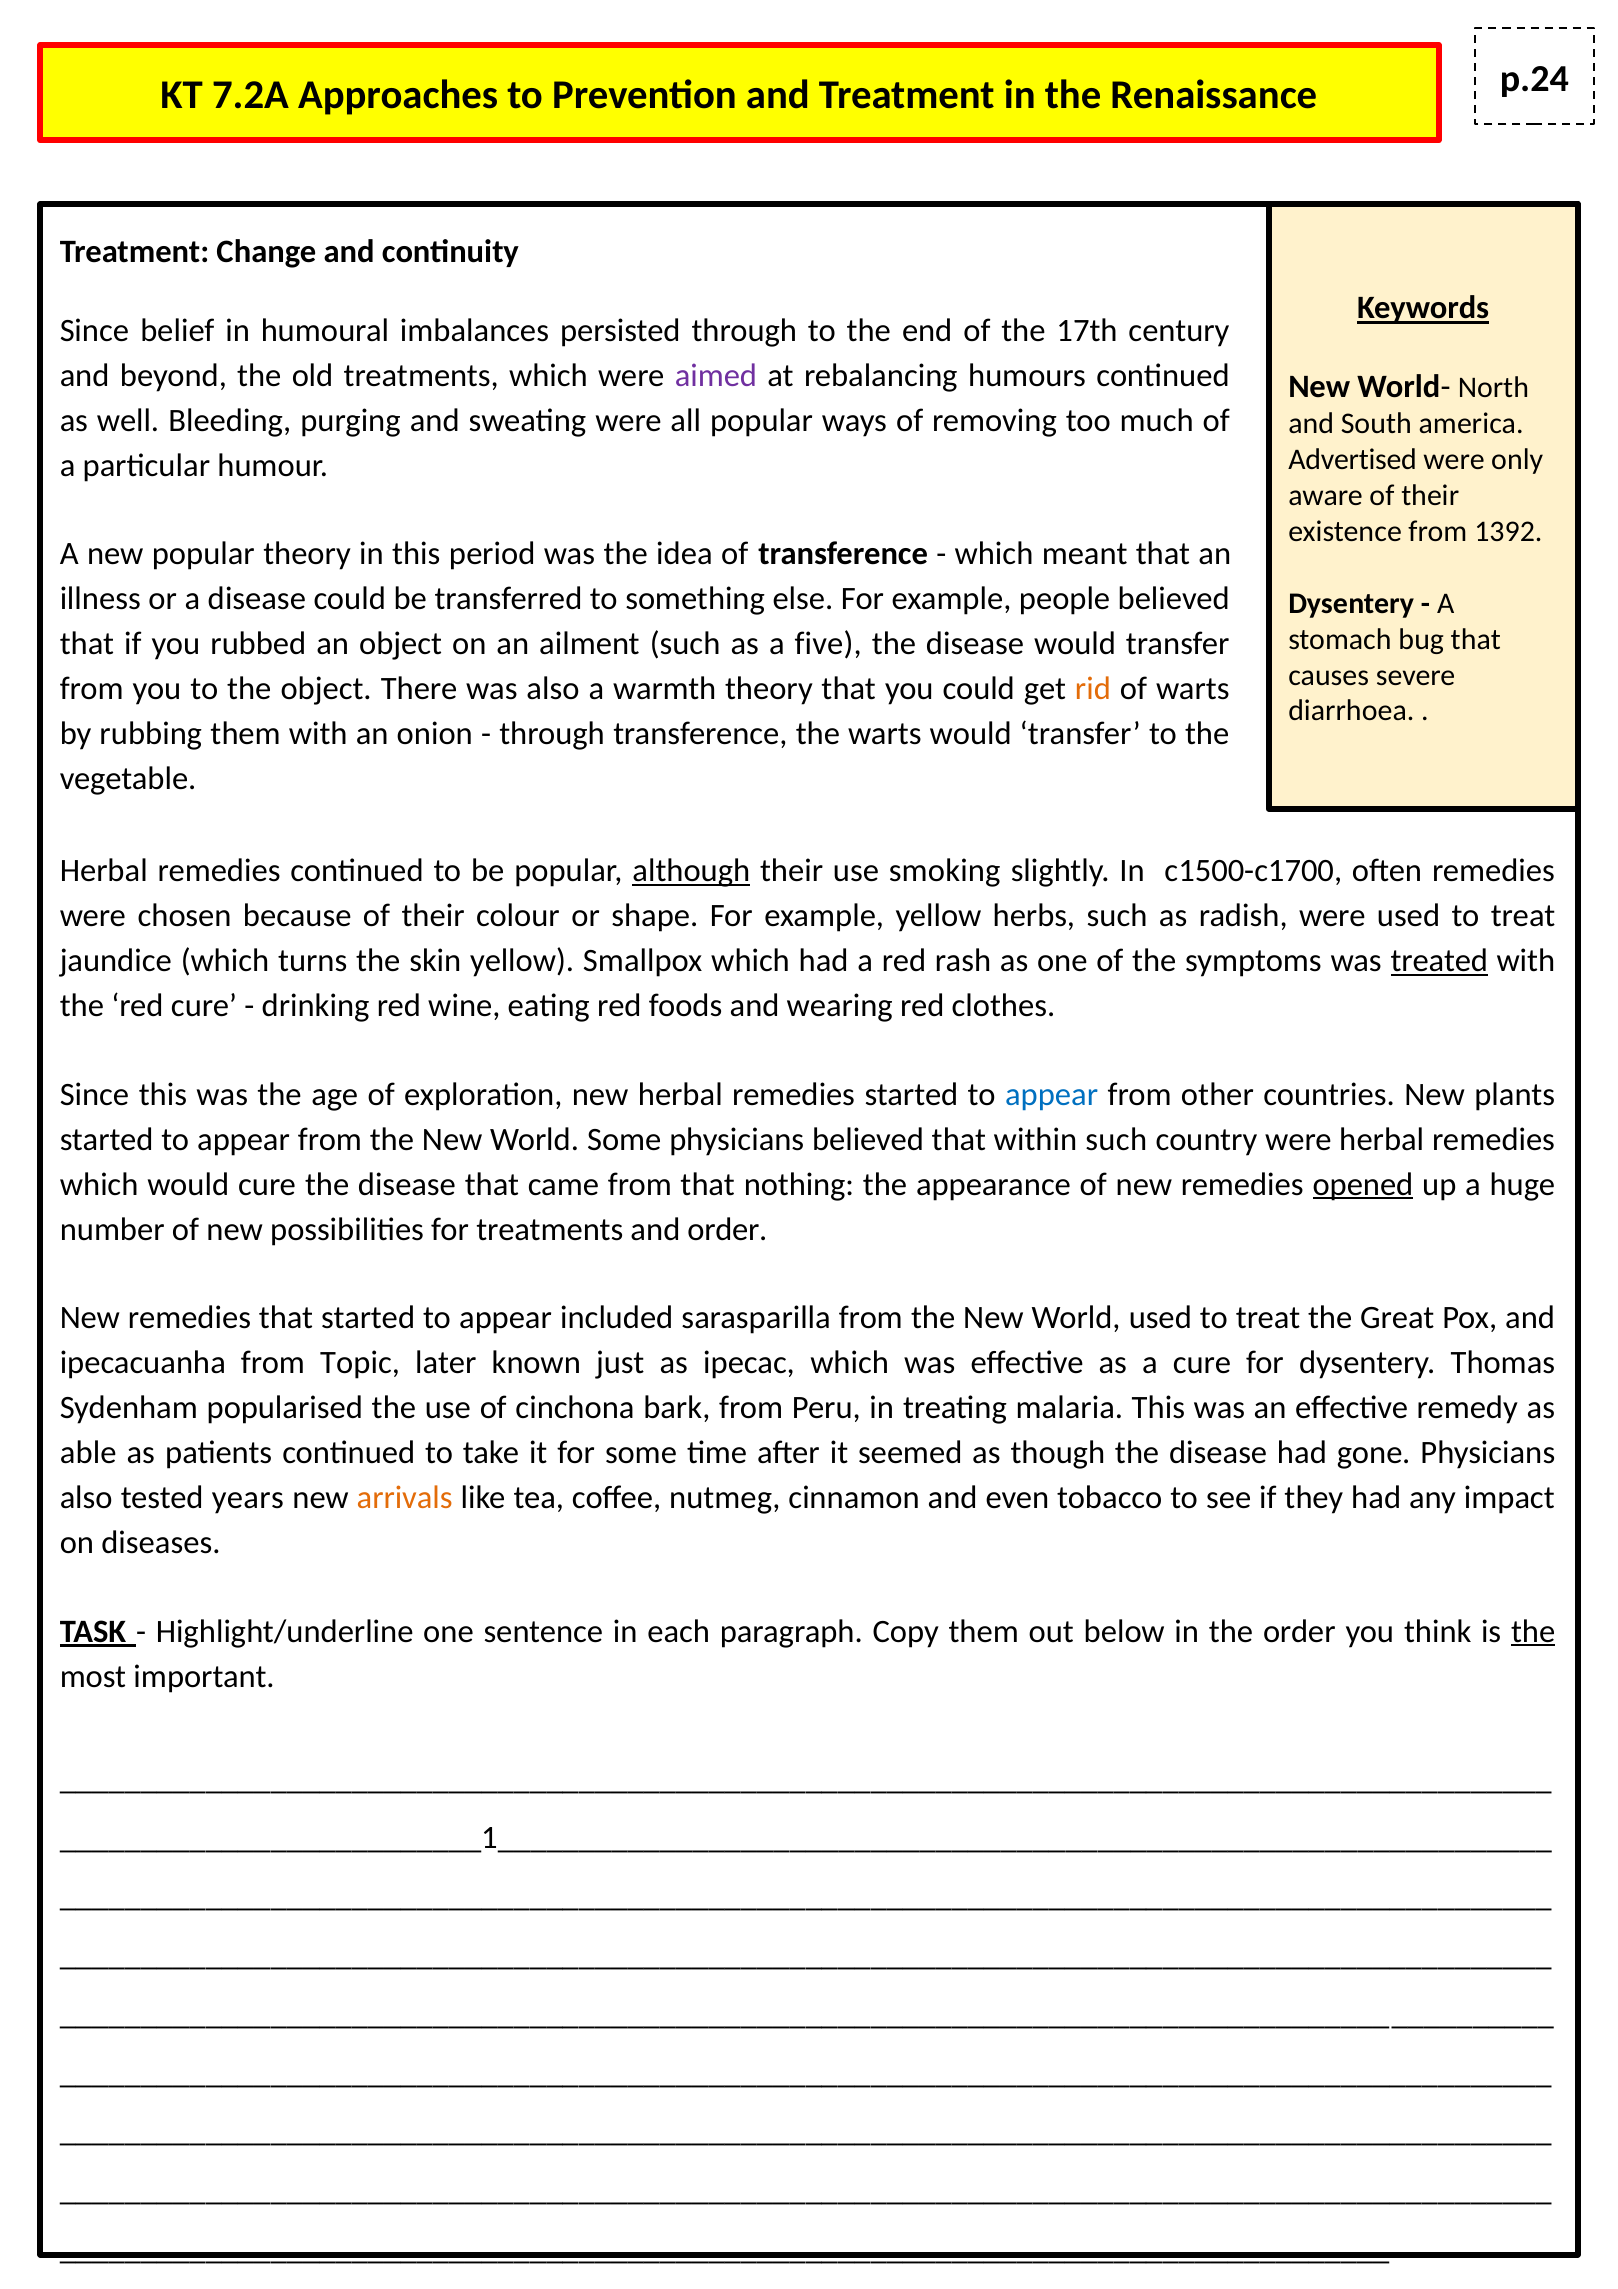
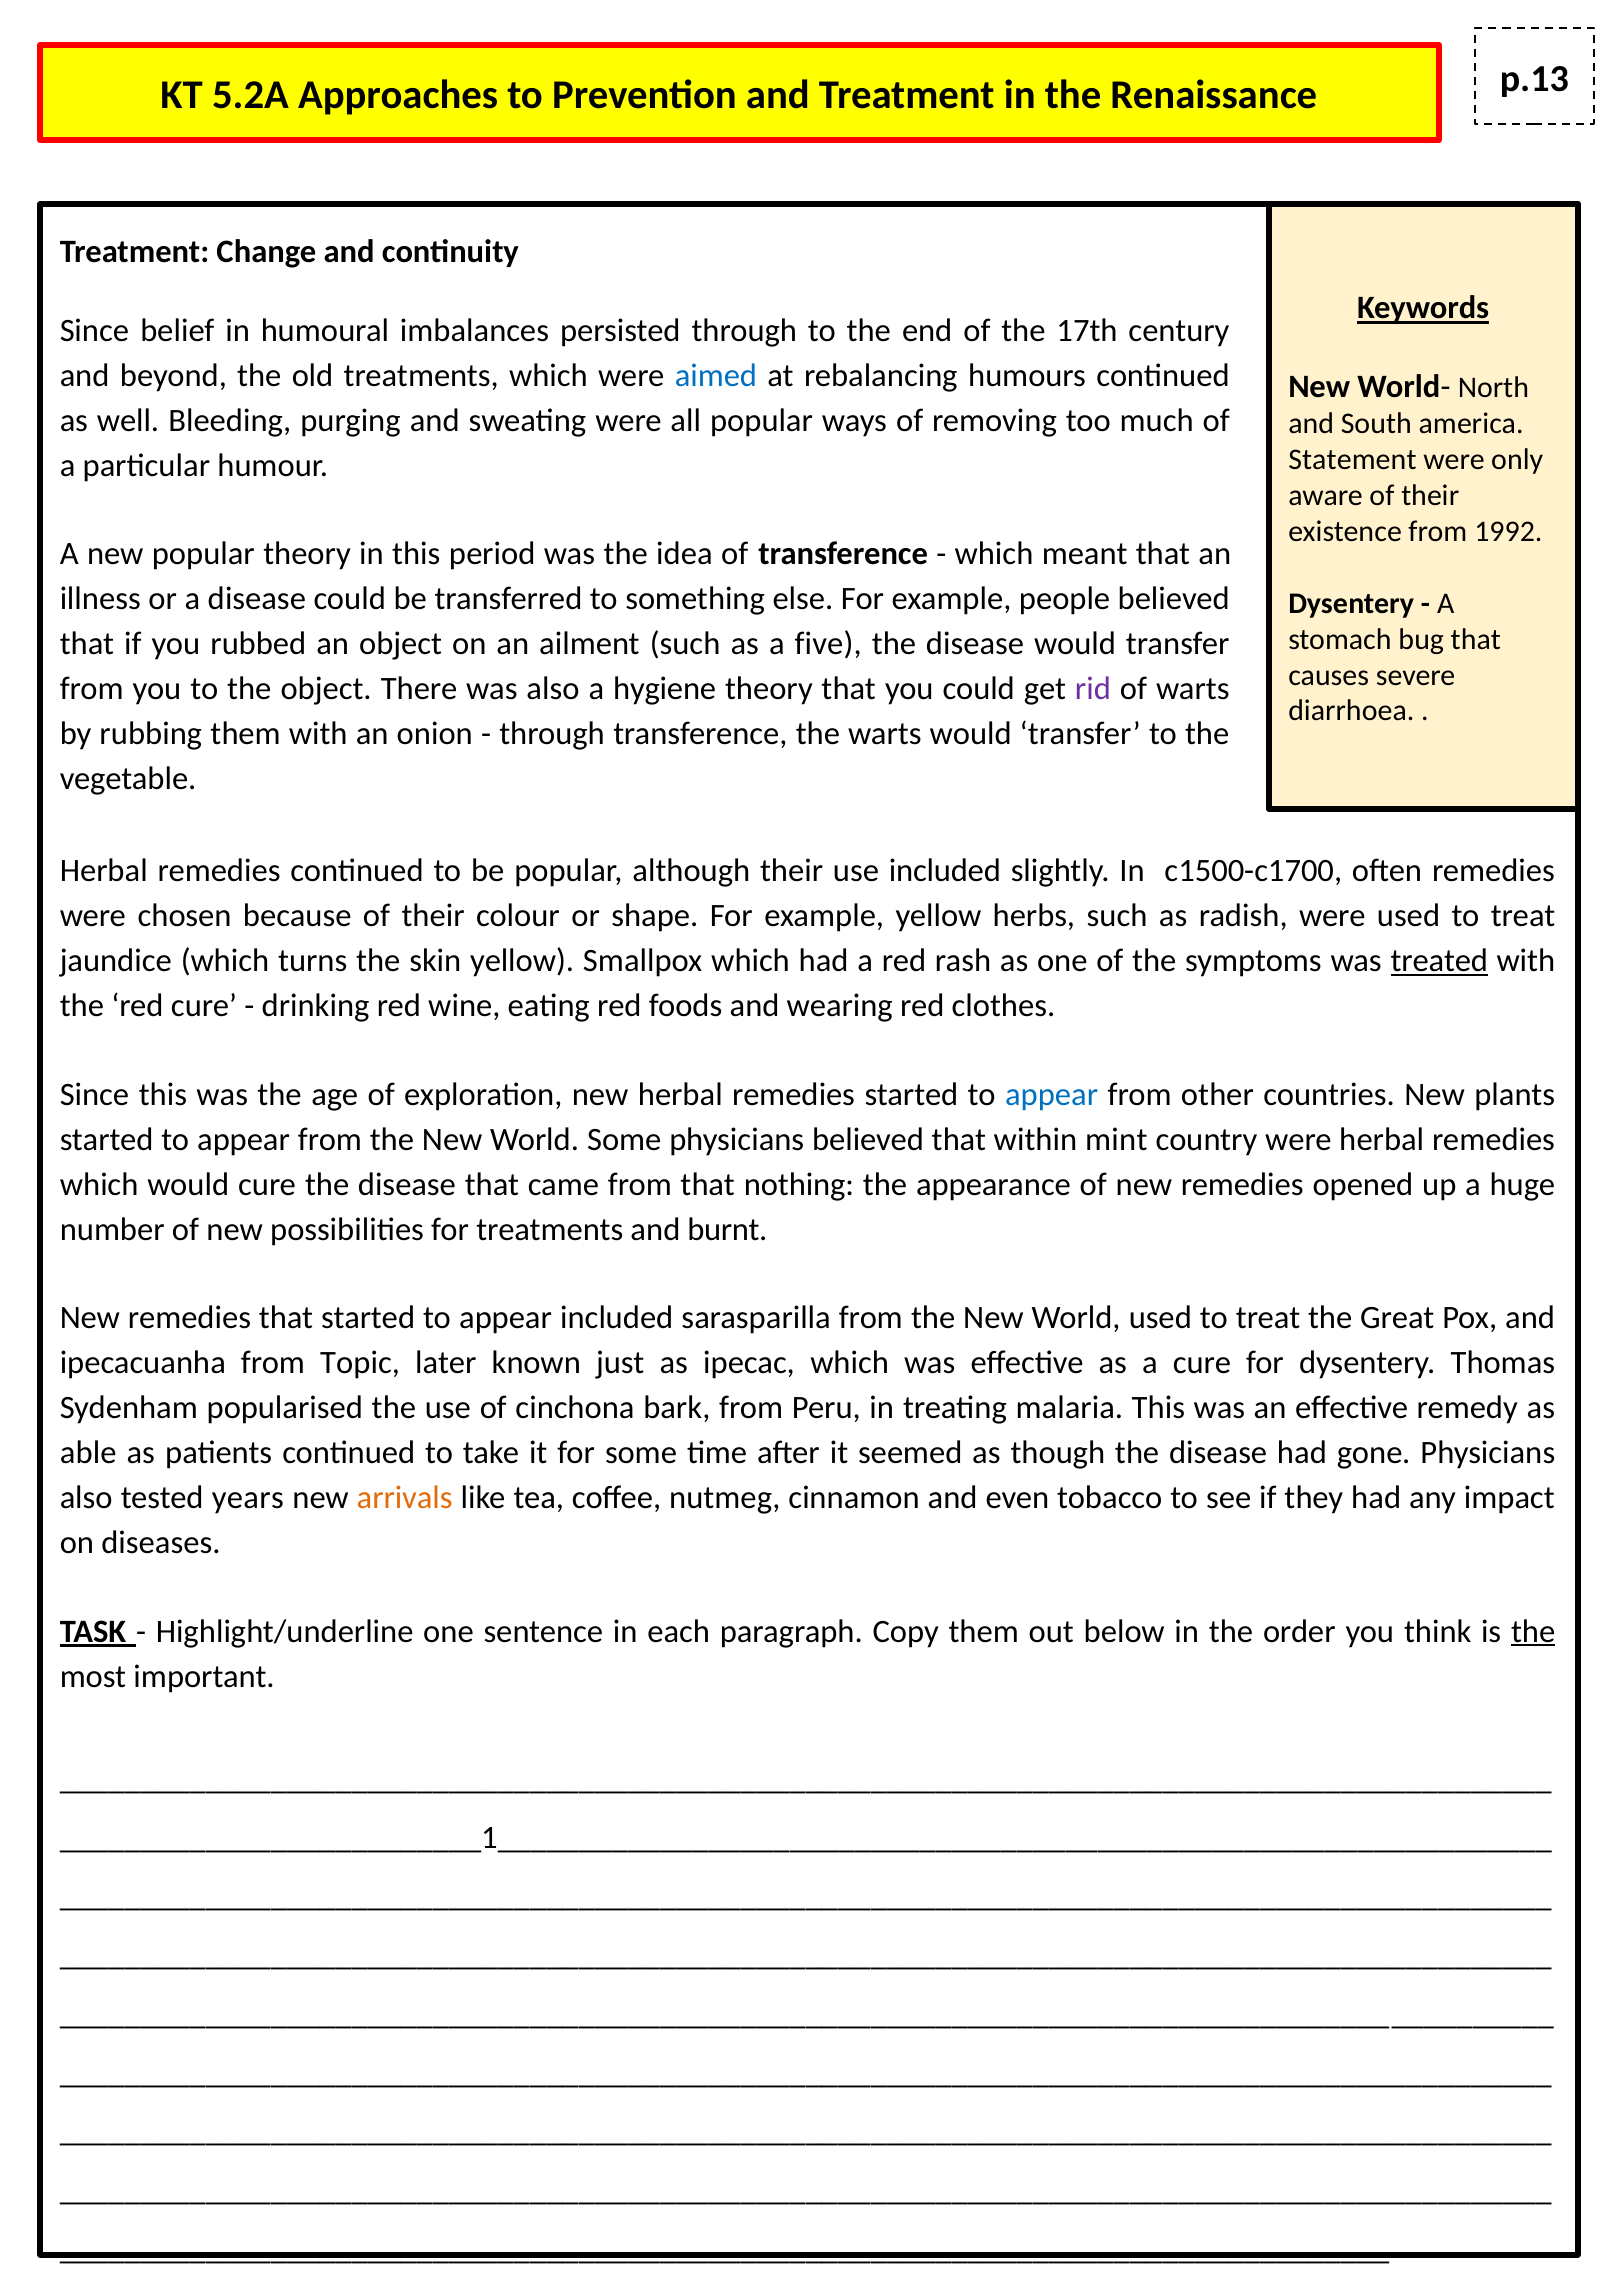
p.24: p.24 -> p.13 (1534, 79)
7.2A: 7.2A -> 5.2A (250, 96)
aimed colour: purple -> blue (716, 376)
Advertised: Advertised -> Statement (1352, 460)
1392: 1392 -> 1992 (1508, 531)
warmth: warmth -> hygiene (665, 689)
rid colour: orange -> purple (1093, 689)
although underline: present -> none (691, 871)
use smoking: smoking -> included (945, 871)
within such: such -> mint (1116, 1139)
opened underline: present -> none (1363, 1184)
and order: order -> burnt (727, 1229)
